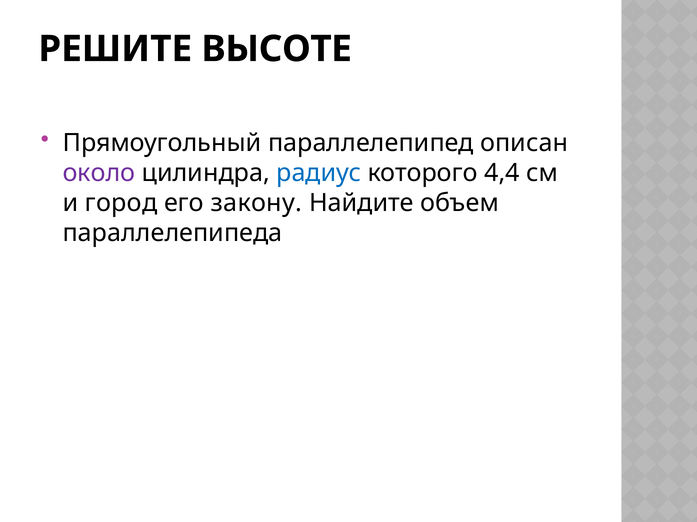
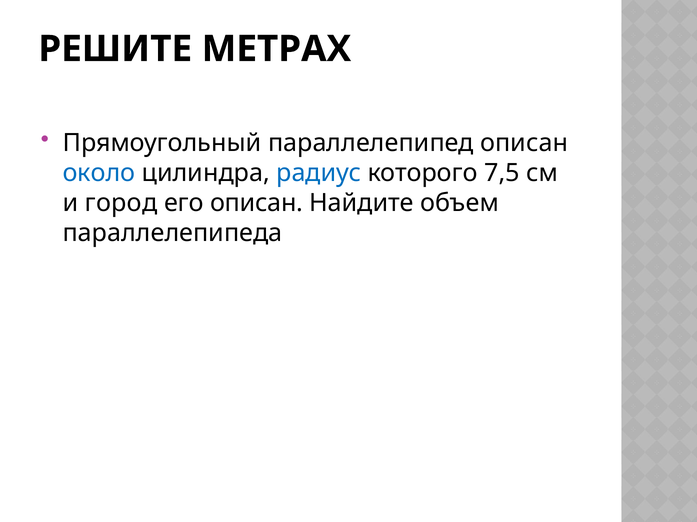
ВЫСОТЕ: ВЫСОТЕ -> МЕТРАХ (276, 49)
около colour: purple -> blue (99, 173)
4,4: 4,4 -> 7,5 (502, 173)
его закону: закону -> описан (257, 203)
